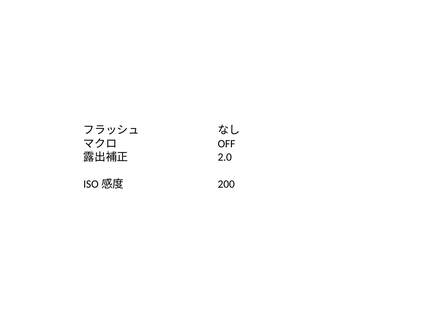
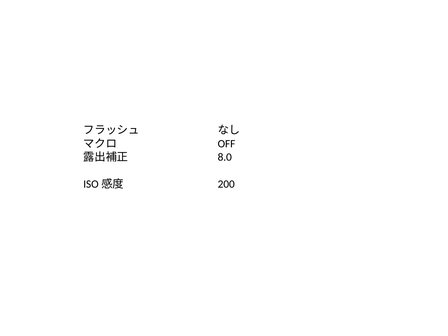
2.0: 2.0 -> 8.0 (225, 157)
